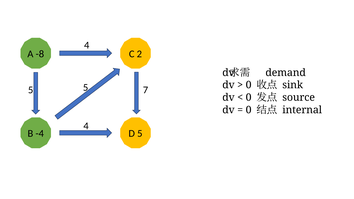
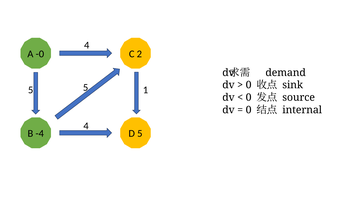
-8: -8 -> -0 (40, 54)
7: 7 -> 1 (146, 90)
